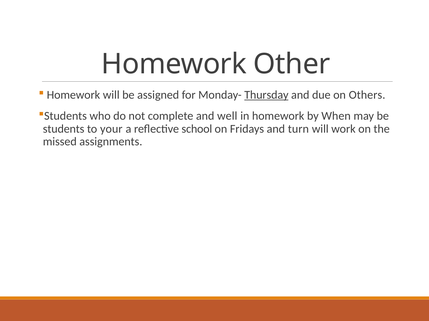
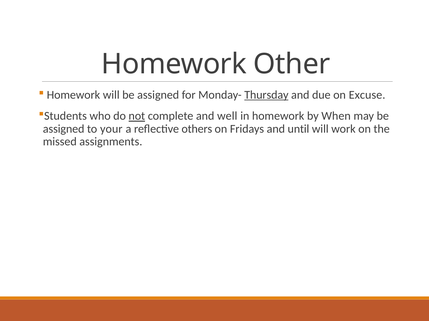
Others: Others -> Excuse (367, 95)
not underline: none -> present (137, 116)
students: students -> assigned (64, 129)
school: school -> others (197, 129)
turn: turn -> until (298, 129)
